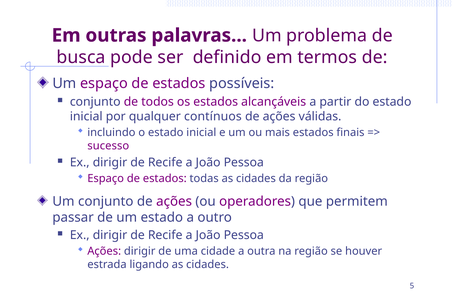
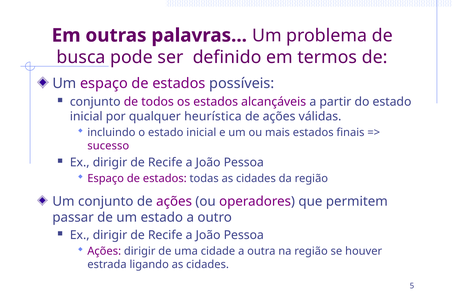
contínuos: contínuos -> heurística (213, 116)
